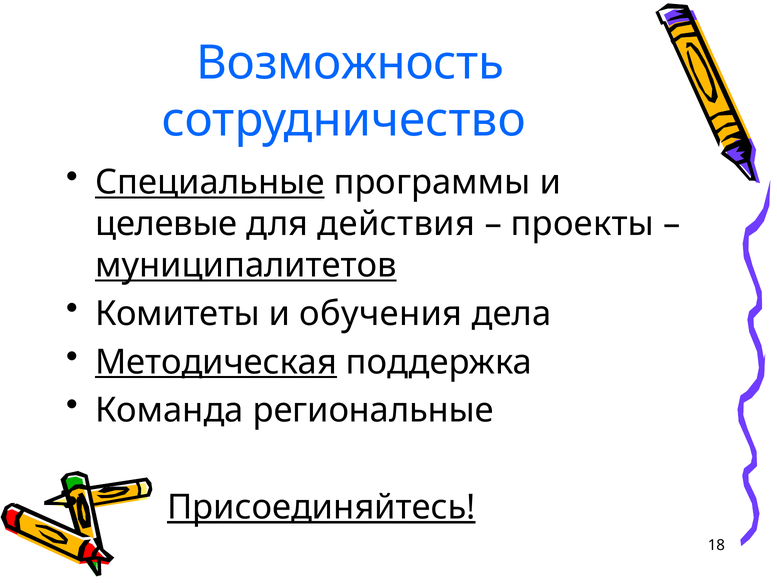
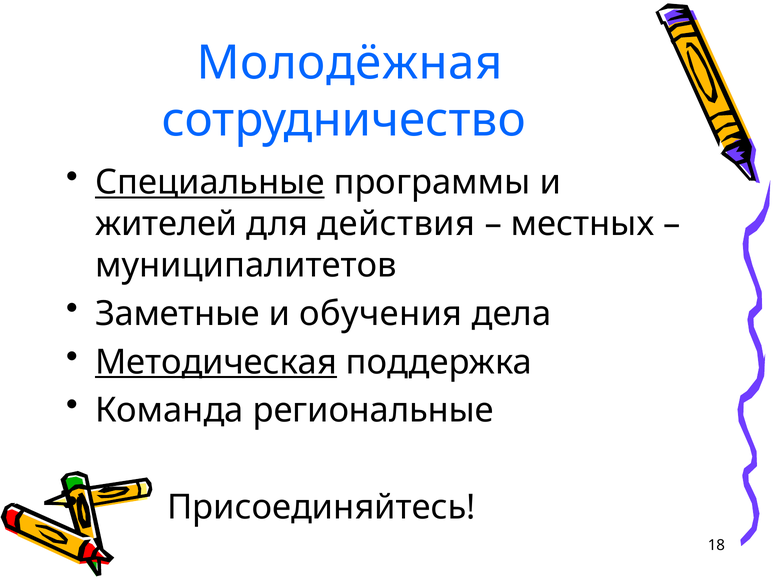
Возможность: Возможность -> Молодёжная (350, 63)
целевые: целевые -> жителей (166, 224)
проекты: проекты -> местных (583, 224)
муниципалитетов underline: present -> none (246, 265)
Комитеты: Комитеты -> Заметные (178, 314)
Присоединяйтесь underline: present -> none (321, 507)
